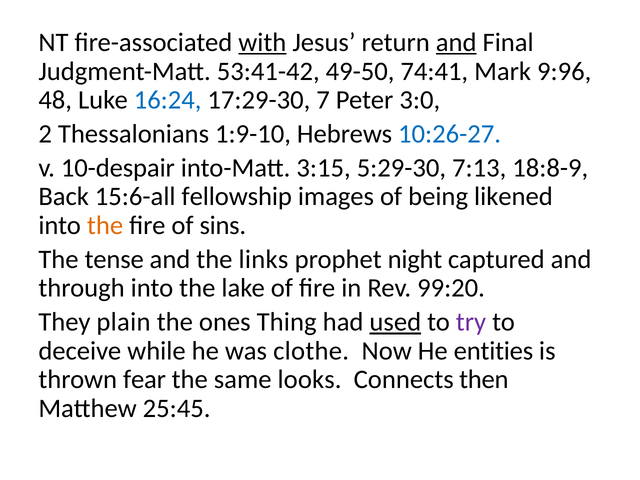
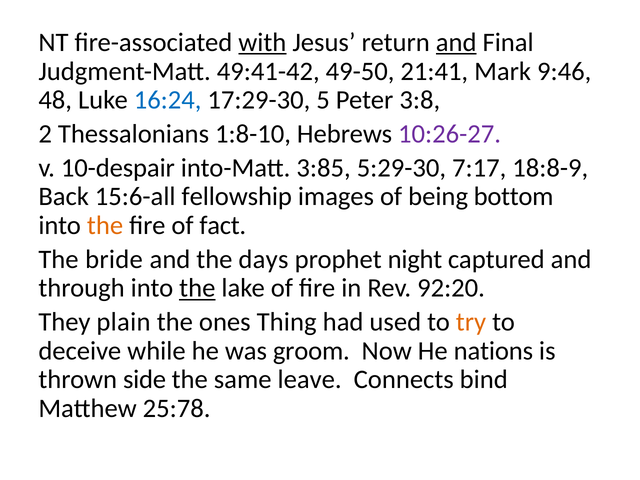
53:41-42: 53:41-42 -> 49:41-42 (268, 71)
74:41: 74:41 -> 21:41 (434, 71)
9:96: 9:96 -> 9:46 (564, 71)
7: 7 -> 5 (323, 100)
3:0: 3:0 -> 3:8 (420, 100)
1:9-10: 1:9-10 -> 1:8-10 (253, 134)
10:26-27 colour: blue -> purple (450, 134)
3:15: 3:15 -> 3:85 (324, 168)
7:13: 7:13 -> 7:17 (479, 168)
likened: likened -> bottom (514, 197)
sins: sins -> fact (223, 225)
tense: tense -> bride (114, 259)
links: links -> days (263, 259)
the underline: none -> present (197, 288)
99:20: 99:20 -> 92:20 (451, 288)
used underline: present -> none (395, 322)
try colour: purple -> orange (471, 322)
clothe: clothe -> groom (311, 351)
entities: entities -> nations (493, 351)
fear: fear -> side (145, 380)
looks: looks -> leave (310, 380)
then: then -> bind (484, 380)
25:45: 25:45 -> 25:78 (177, 408)
